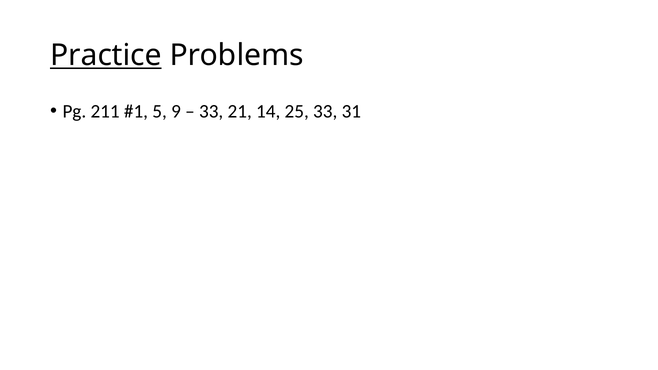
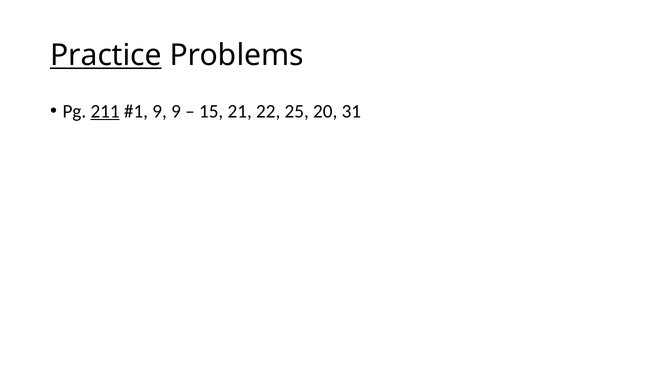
211 underline: none -> present (105, 111)
5: 5 -> 9 (160, 111)
33: 33 -> 15 (211, 111)
14: 14 -> 22 (268, 111)
25 33: 33 -> 20 (325, 111)
